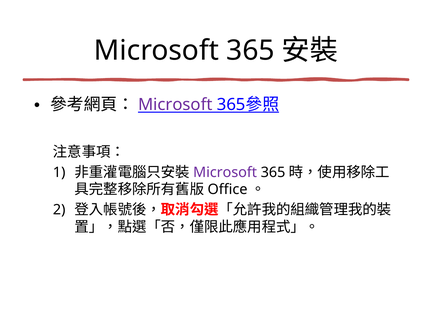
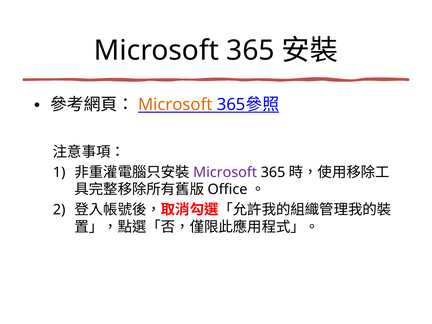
Microsoft colour: purple -> orange (175, 105)
